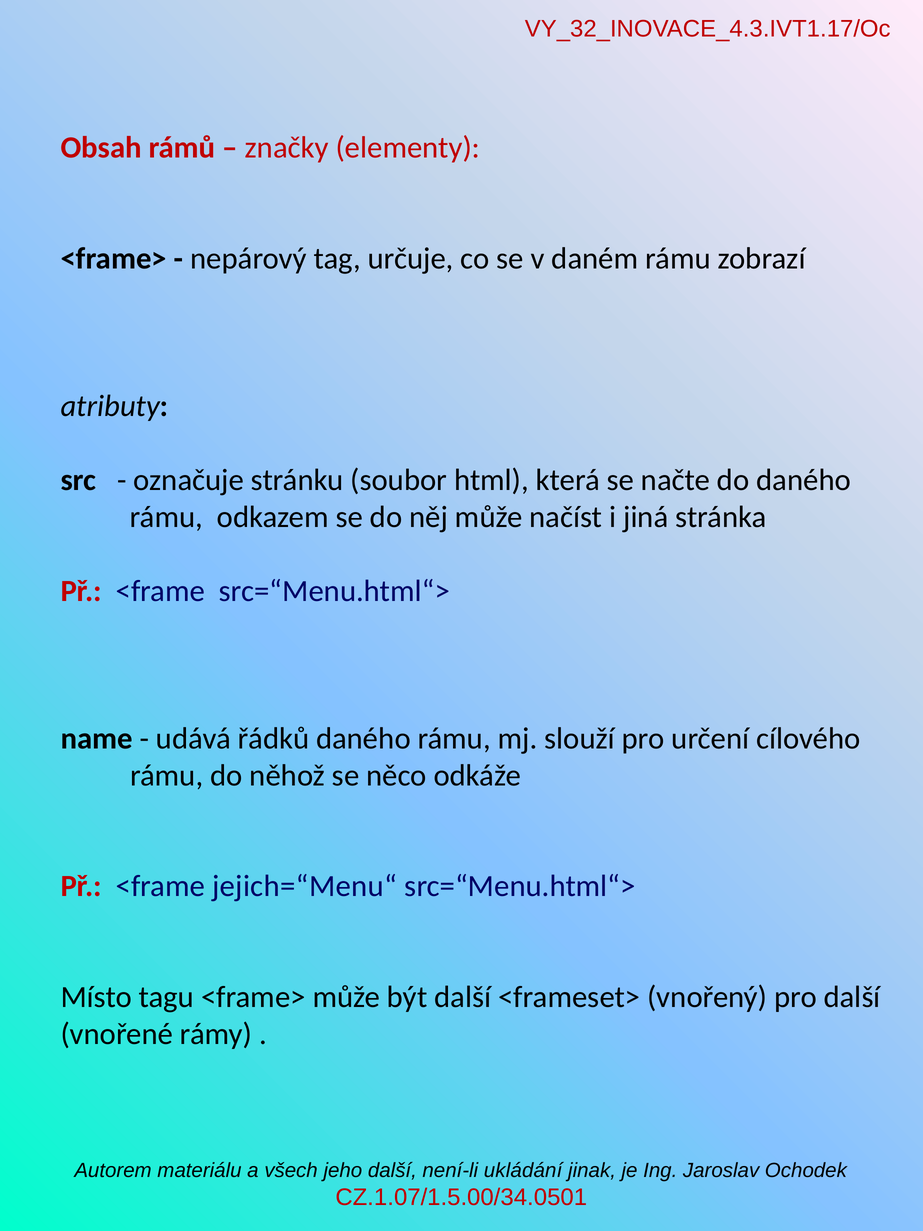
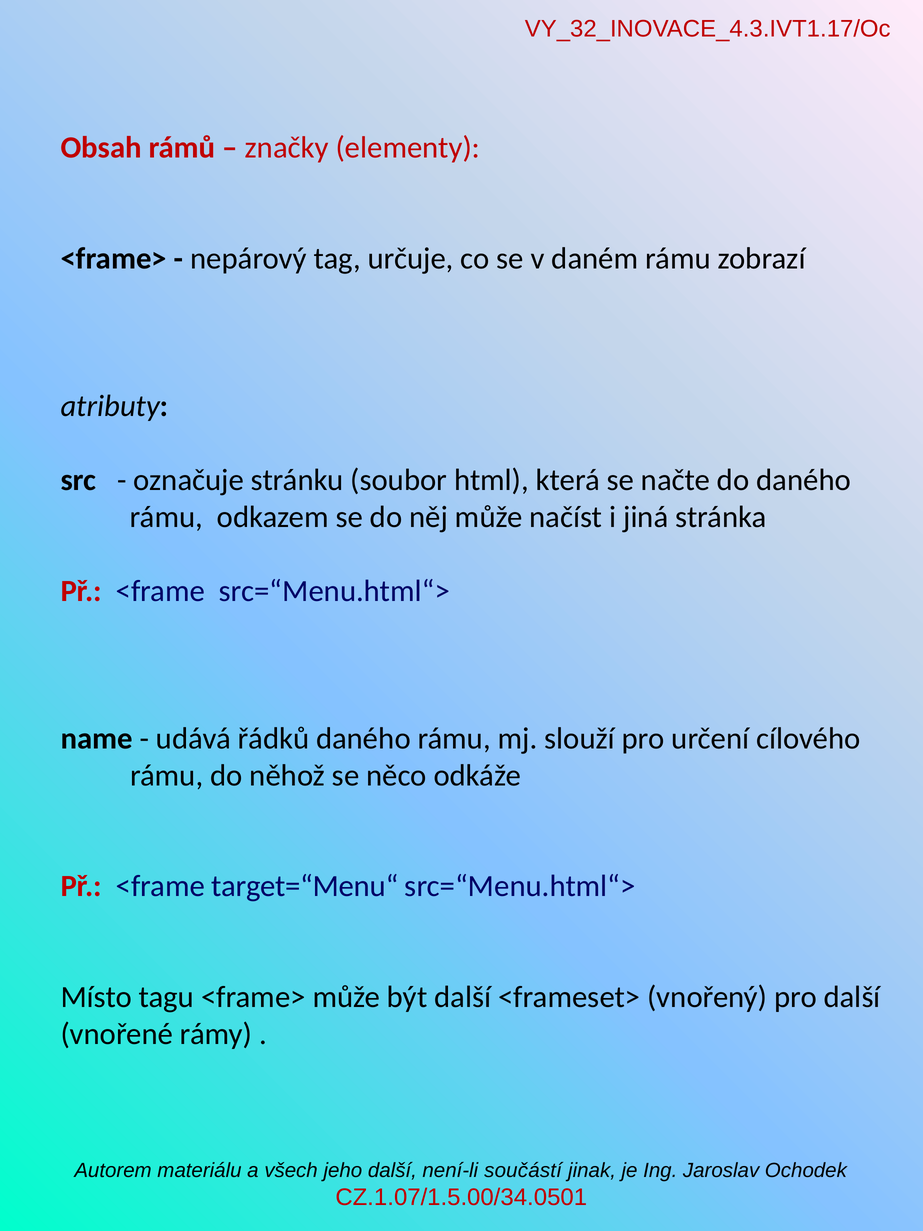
jejich=“Menu“: jejich=“Menu“ -> target=“Menu“ (305, 886)
ukládání: ukládání -> součástí (523, 1170)
